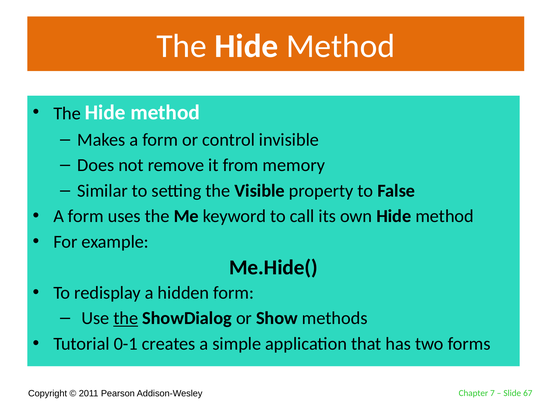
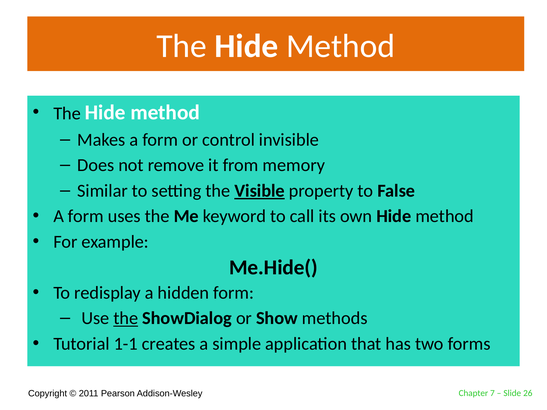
Visible underline: none -> present (260, 191)
0-1: 0-1 -> 1-1 (126, 344)
67: 67 -> 26 (528, 393)
